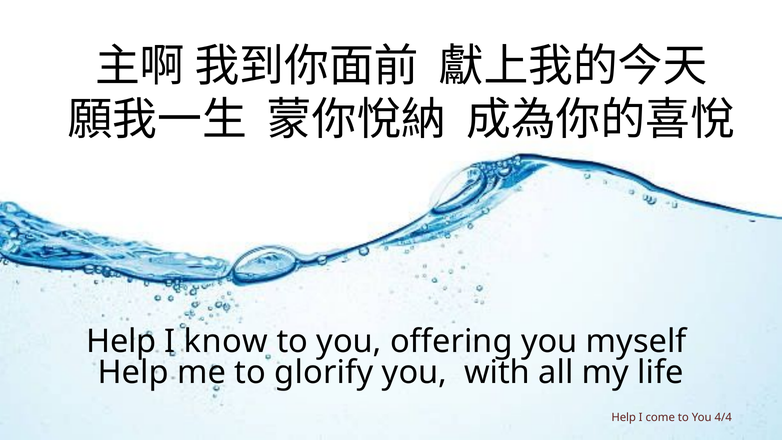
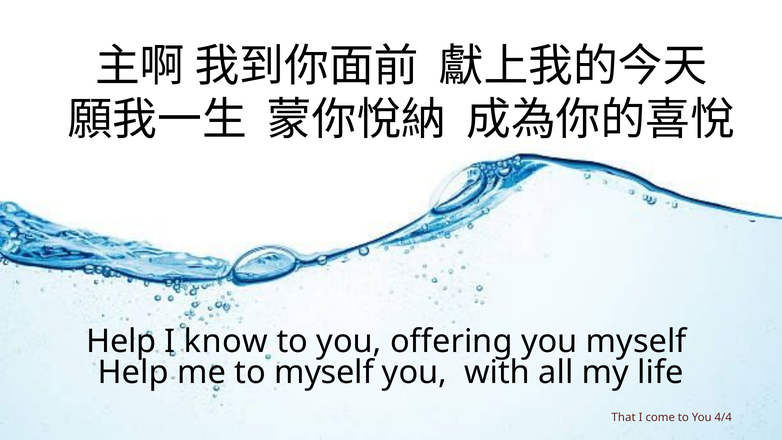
to glorify: glorify -> myself (324, 372)
Help: Help -> That (624, 417)
